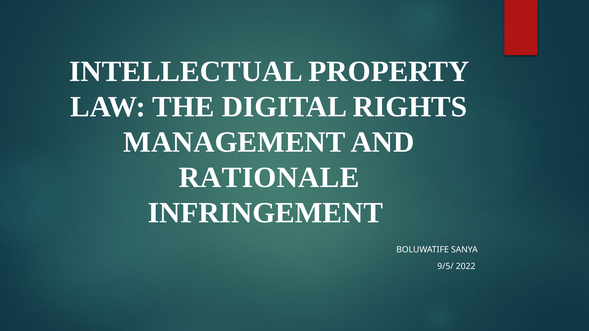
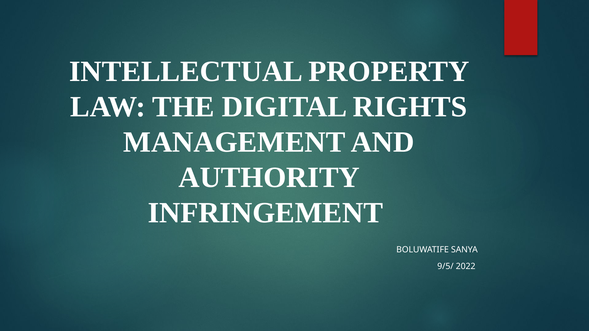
RATIONALE: RATIONALE -> AUTHORITY (269, 178)
